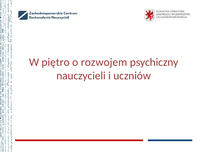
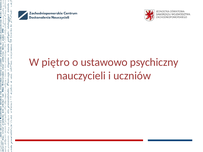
rozwojem: rozwojem -> ustawowo (104, 62)
